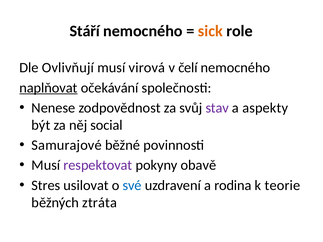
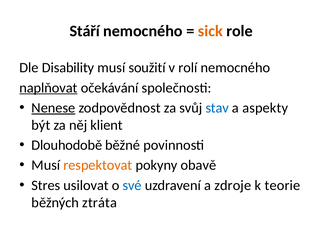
Ovlivňují: Ovlivňují -> Disability (68, 68)
virová: virová -> soužití (147, 68)
čelí: čelí -> rolí (188, 68)
Nenese underline: none -> present (53, 108)
stav colour: purple -> blue (217, 108)
social: social -> klient (107, 125)
Samurajové: Samurajové -> Dlouhodobě (67, 145)
respektovat colour: purple -> orange (98, 165)
rodina: rodina -> zdroje (233, 186)
